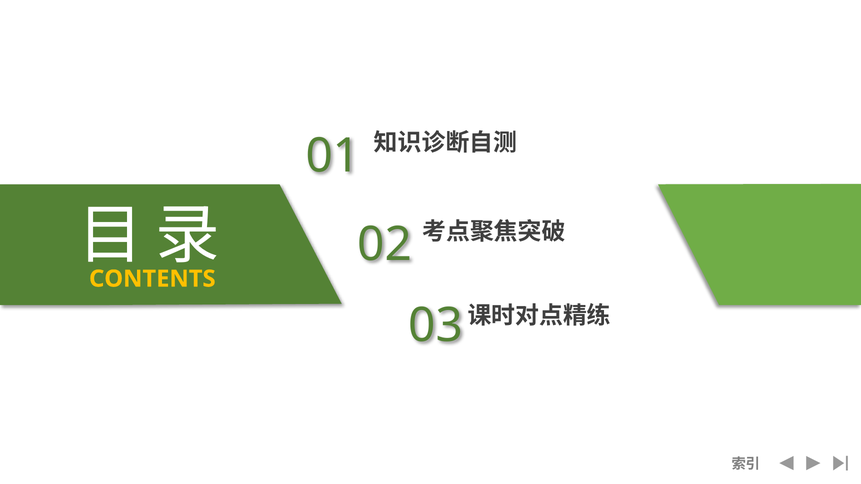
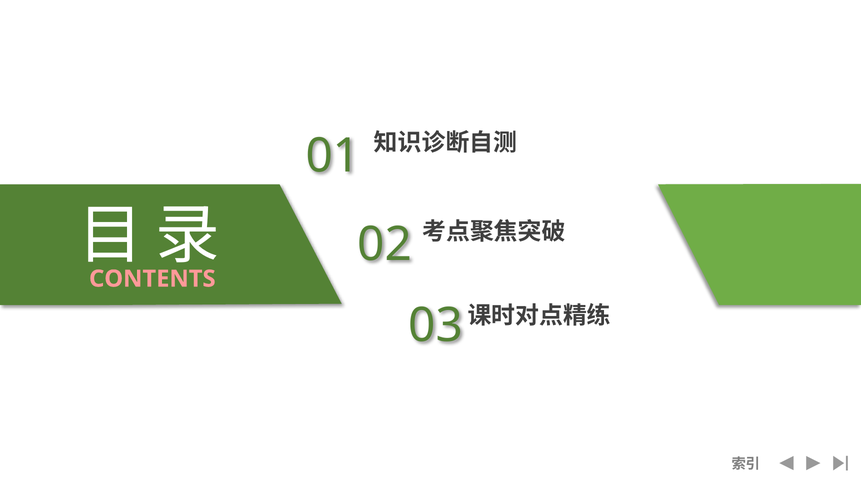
CONTENTS colour: yellow -> pink (152, 279)
